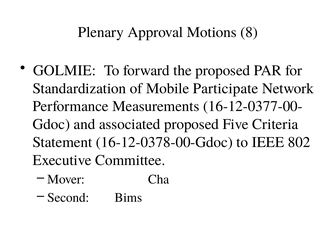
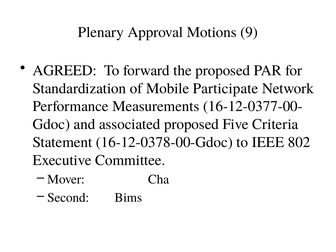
8: 8 -> 9 (249, 32)
GOLMIE: GOLMIE -> AGREED (65, 70)
